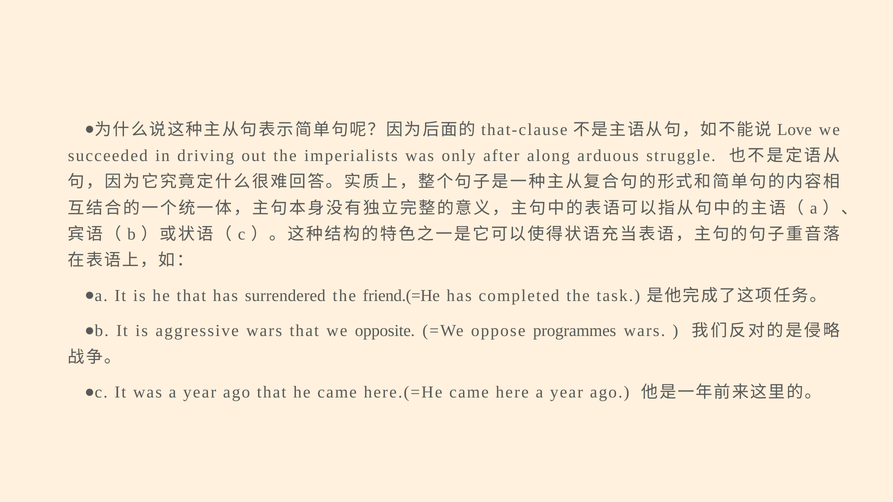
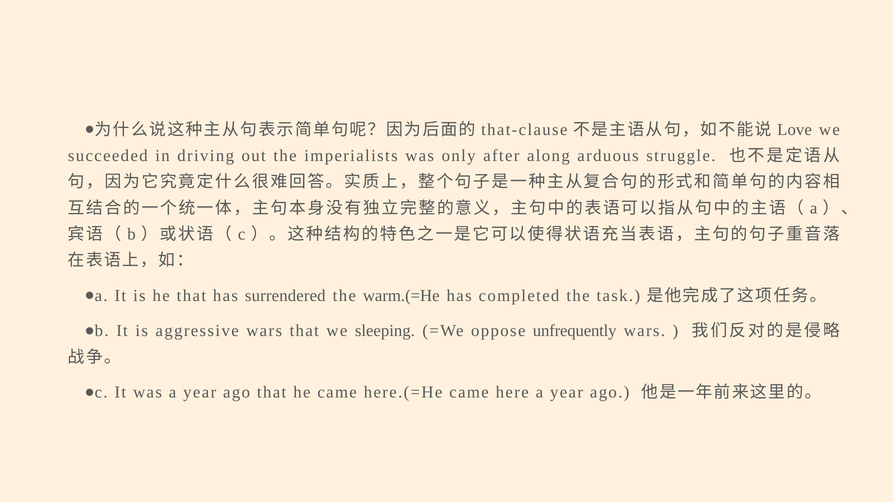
friend.(=He: friend.(=He -> warm.(=He (401, 296)
opposite: opposite -> sleeping (385, 331)
programmes: programmes -> unfrequently (575, 331)
